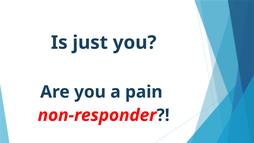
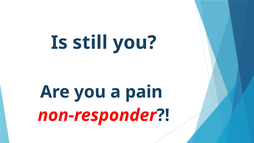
just: just -> still (90, 43)
